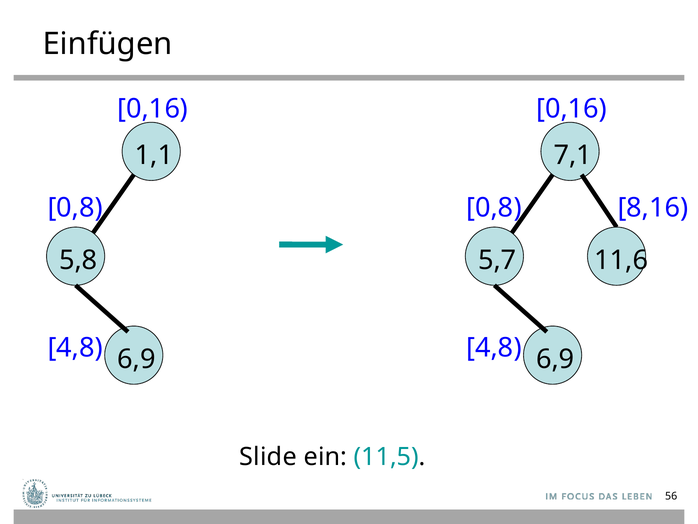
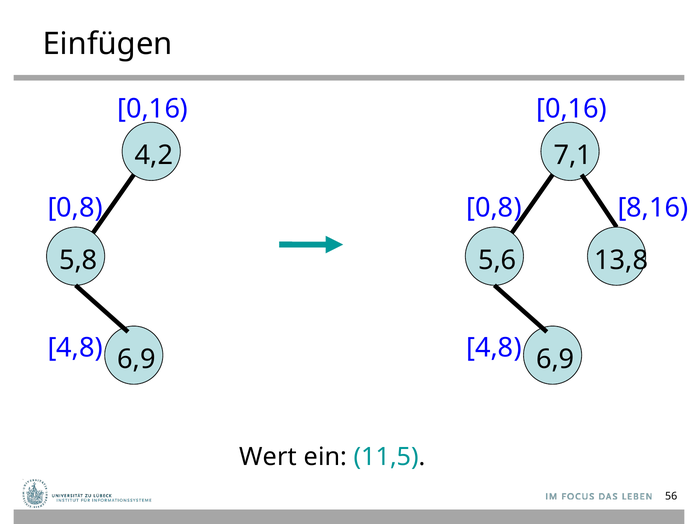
1,1: 1,1 -> 4,2 (154, 155)
5,7: 5,7 -> 5,6 (497, 260)
11,6: 11,6 -> 13,8 (621, 260)
Slide: Slide -> Wert (268, 457)
